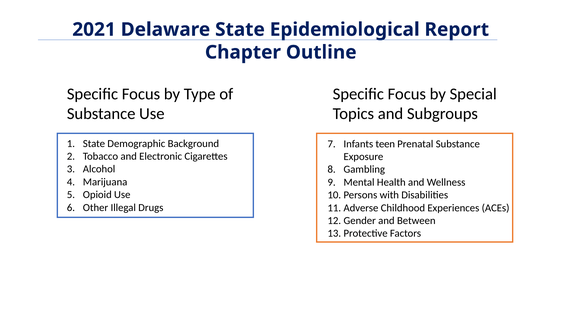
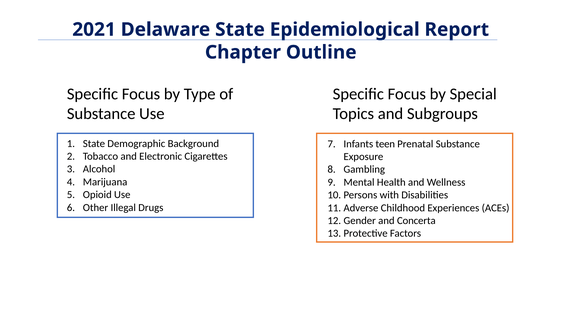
Between: Between -> Concerta (416, 221)
